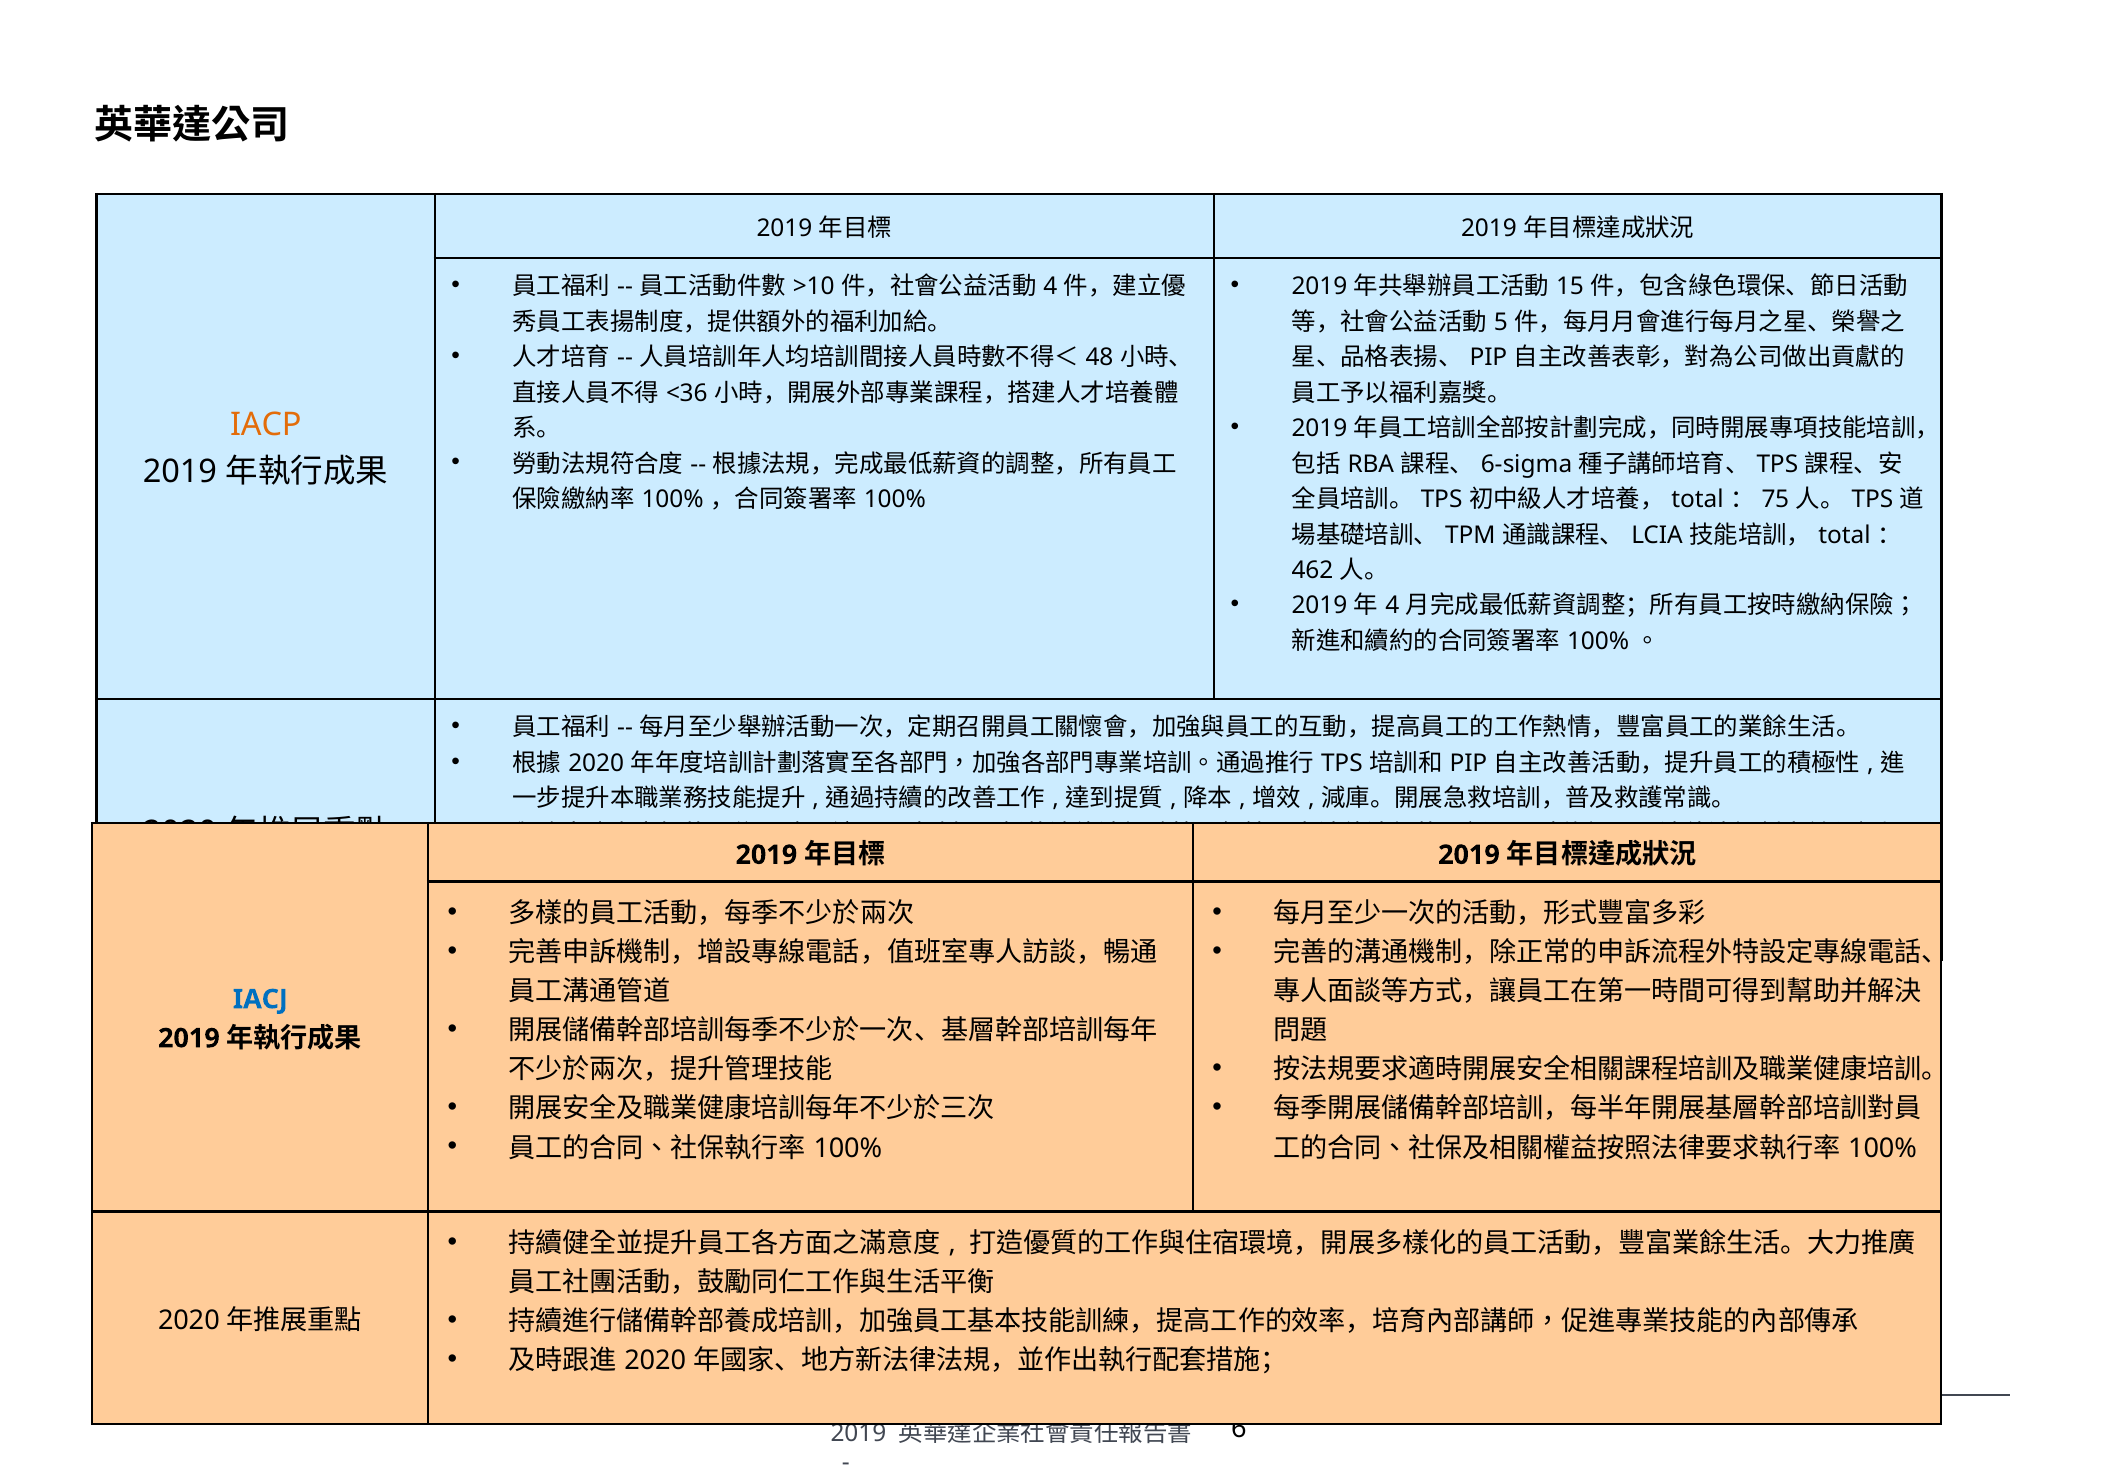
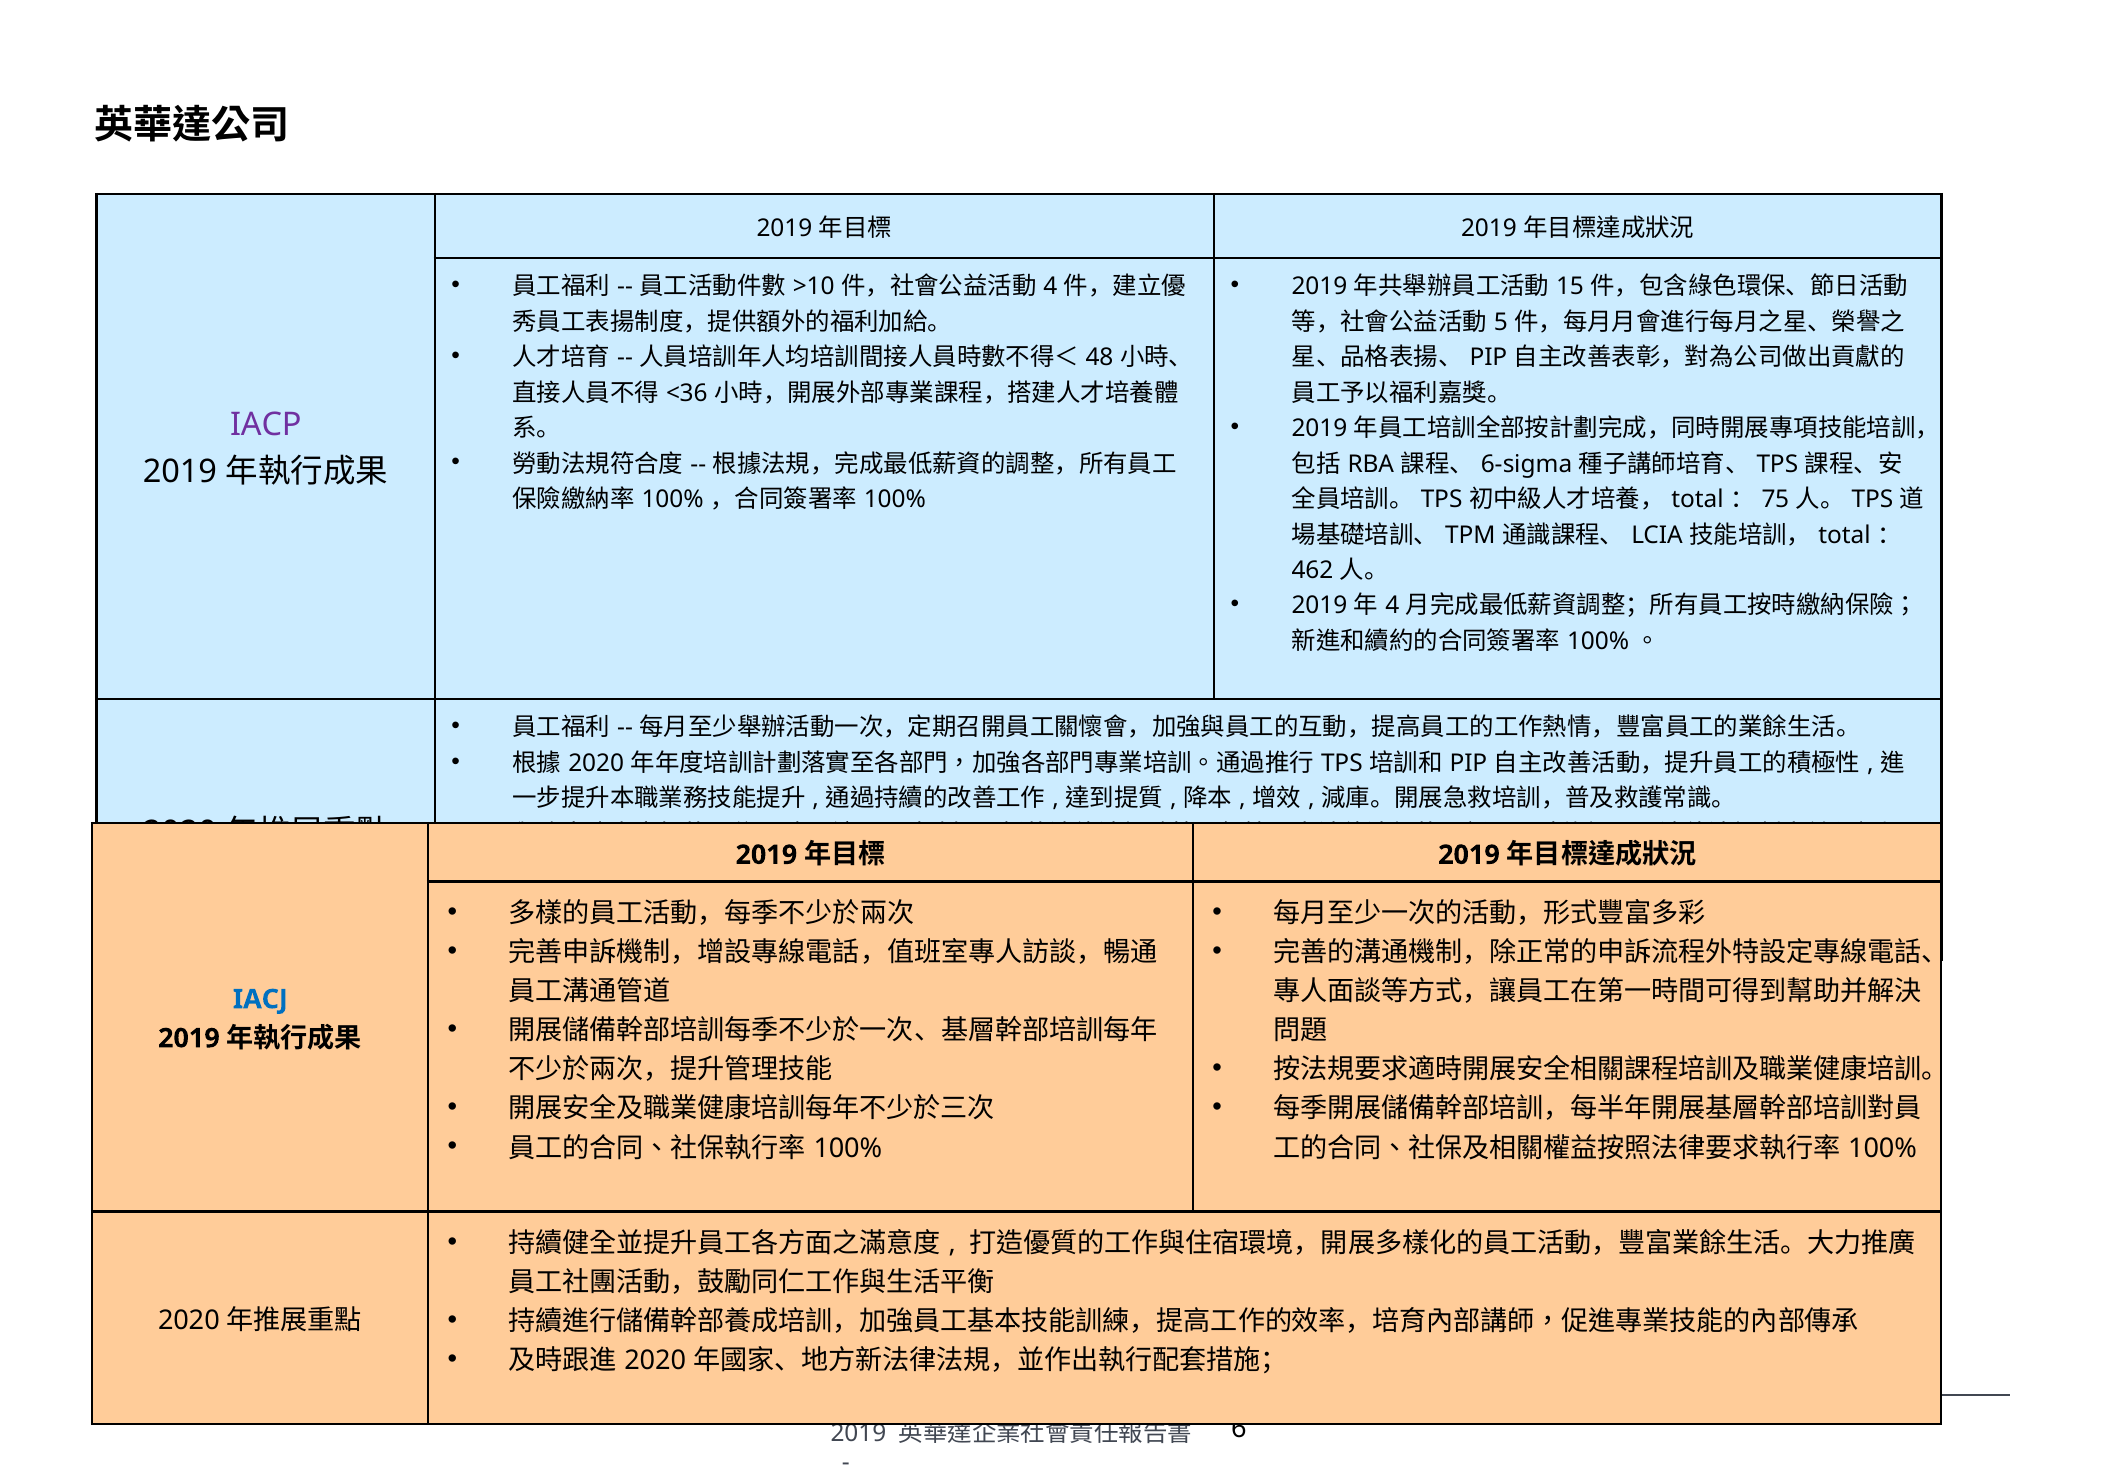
IACP colour: orange -> purple (266, 424)
